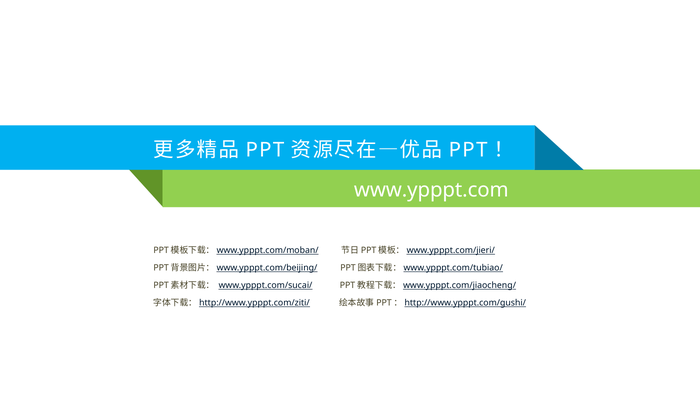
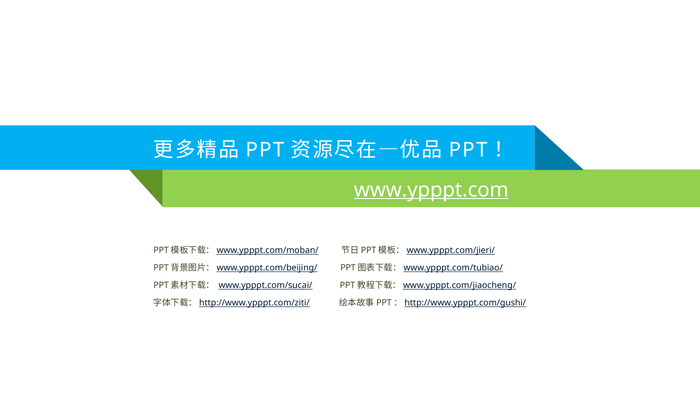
www.ypppt.com underline: none -> present (431, 190)
